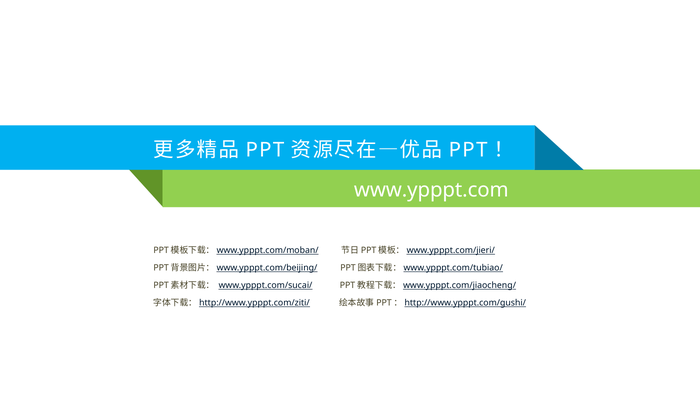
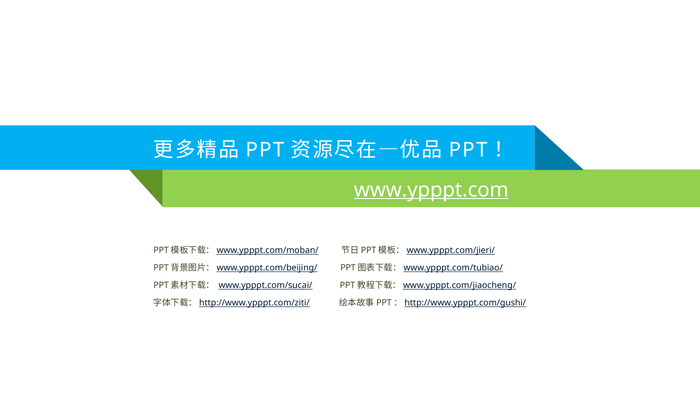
www.ypppt.com underline: none -> present (431, 190)
